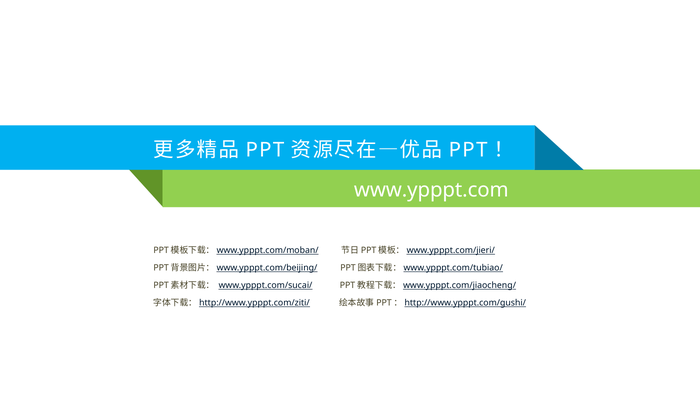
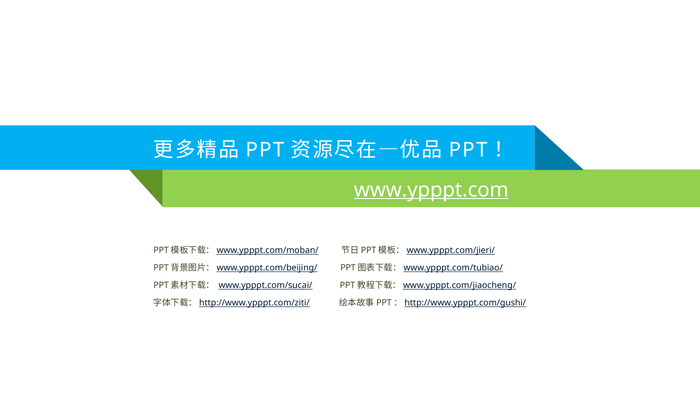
www.ypppt.com underline: none -> present (431, 190)
